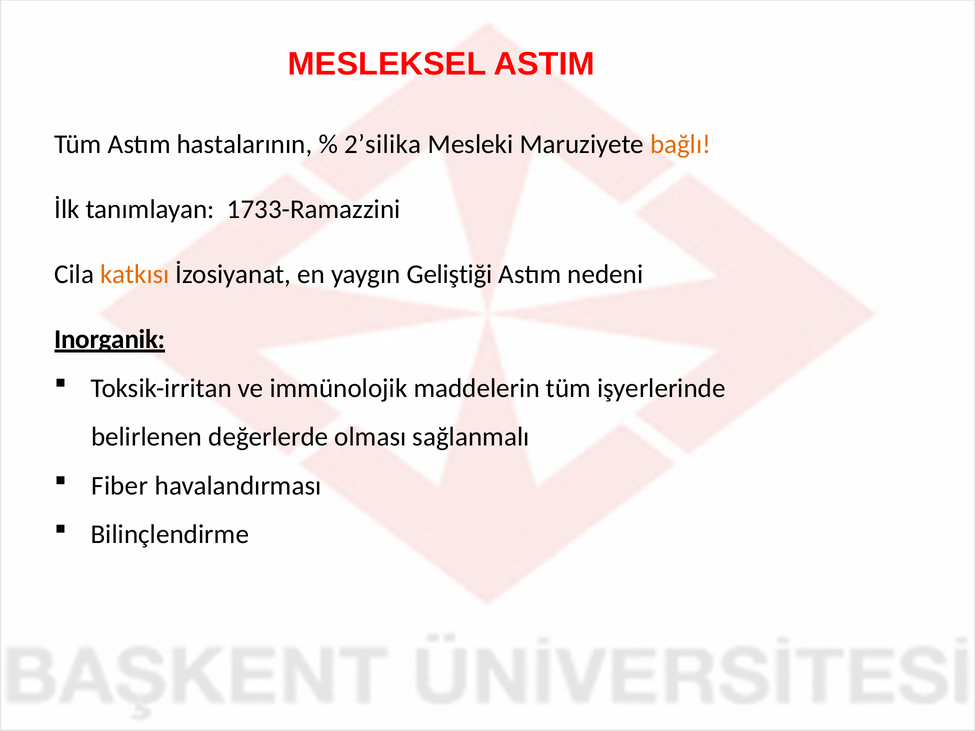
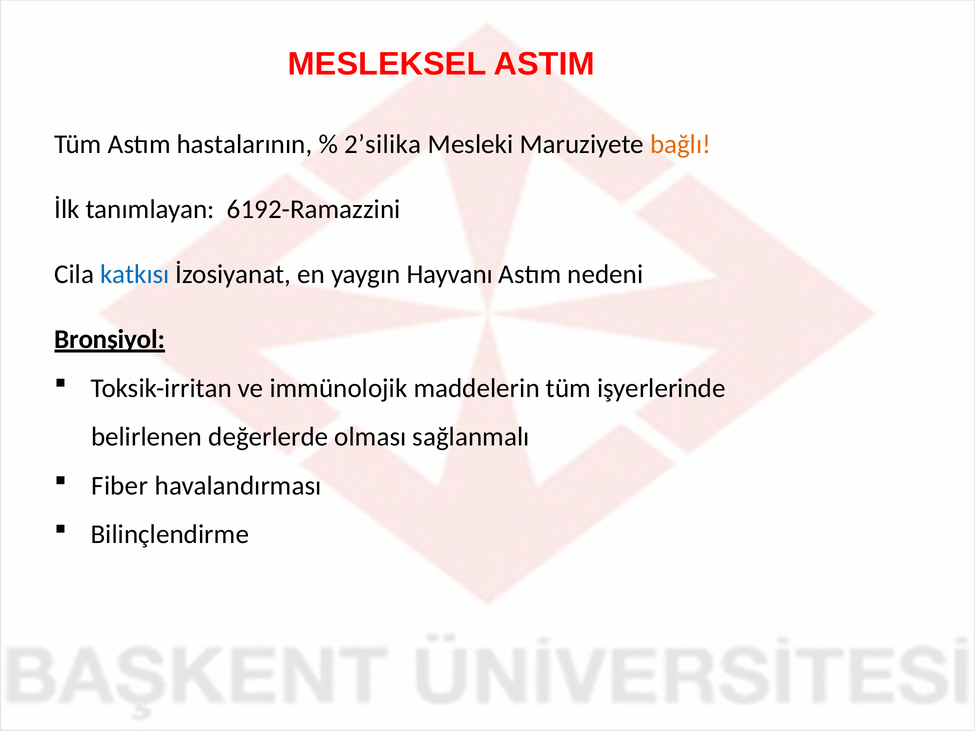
1733-Ramazzini: 1733-Ramazzini -> 6192-Ramazzini (314, 209)
katkısı colour: orange -> blue (135, 274)
Geliştiği: Geliştiği -> Hayvanı (450, 274)
Inorganik: Inorganik -> Bronşiyol (110, 339)
